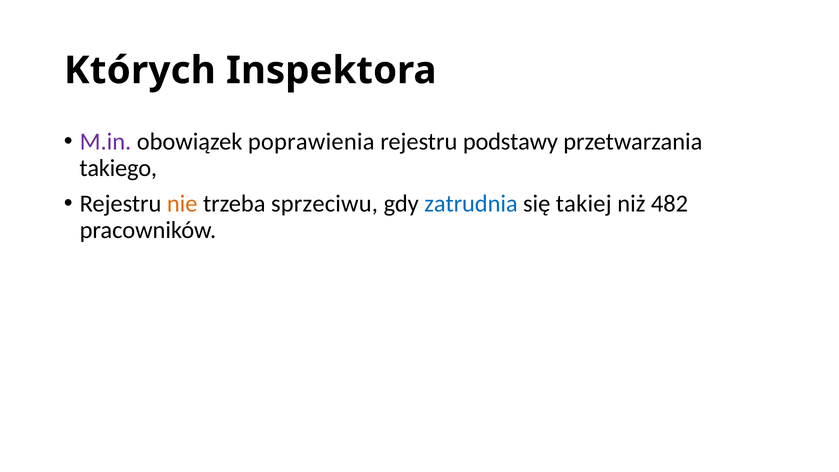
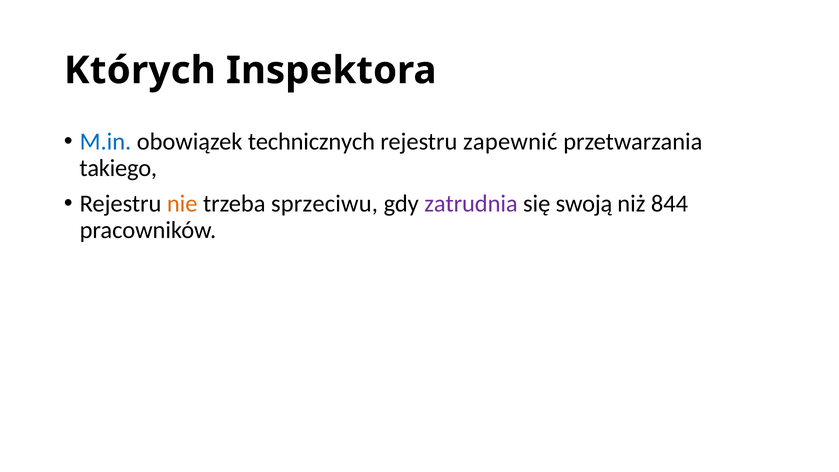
M.in colour: purple -> blue (105, 142)
poprawienia: poprawienia -> technicznych (311, 142)
podstawy: podstawy -> zapewnić (510, 142)
zatrudnia colour: blue -> purple (471, 203)
takiej: takiej -> swoją (584, 203)
482: 482 -> 844 (670, 203)
